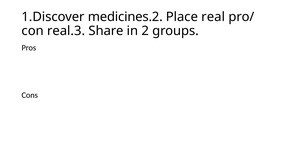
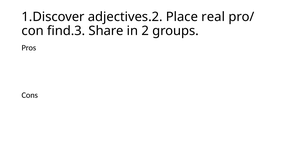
medicines.2: medicines.2 -> adjectives.2 (125, 17)
real.3: real.3 -> find.3 (66, 31)
